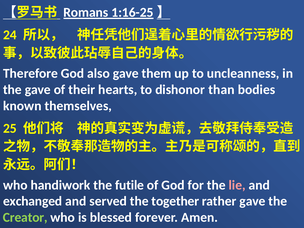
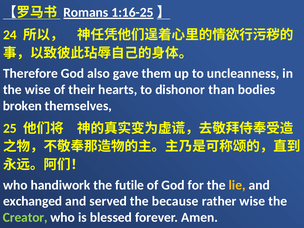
the gave: gave -> wise (38, 90)
known: known -> broken (22, 106)
lie colour: pink -> yellow (237, 185)
together: together -> because (175, 201)
rather gave: gave -> wise (252, 201)
